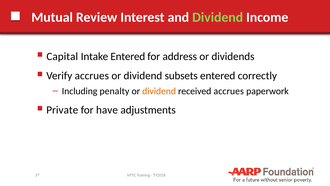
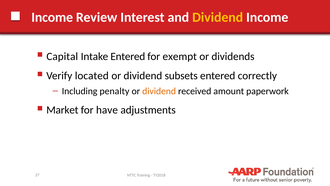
Mutual: Mutual -> Income (52, 17)
Dividend colour: light green -> yellow (218, 17)
address: address -> exempt (180, 56)
Verify accrues: accrues -> located (92, 76)
received accrues: accrues -> amount (229, 91)
Private: Private -> Market (62, 110)
